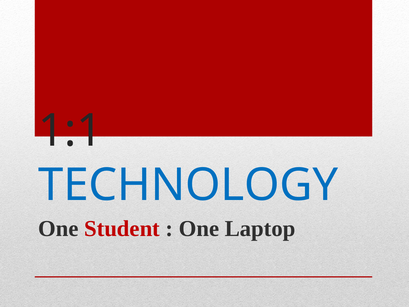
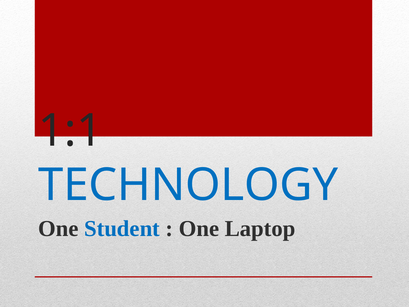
Student colour: red -> blue (122, 229)
